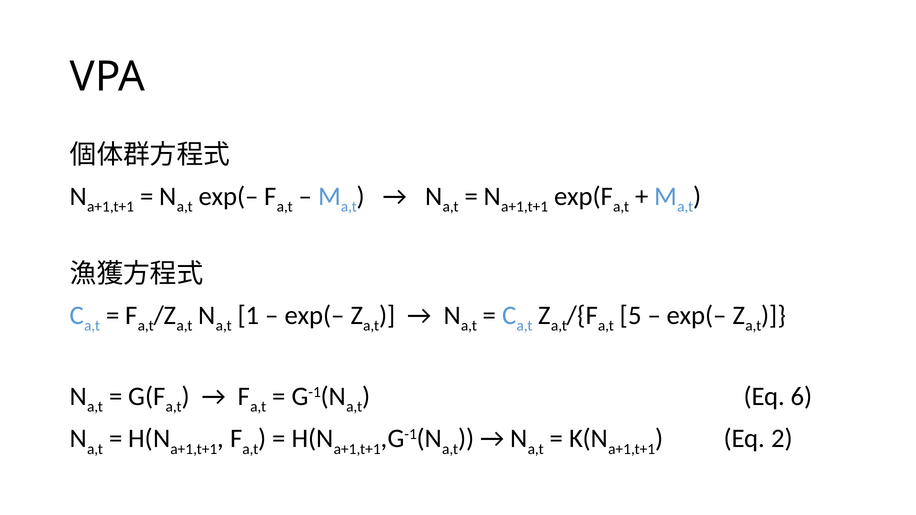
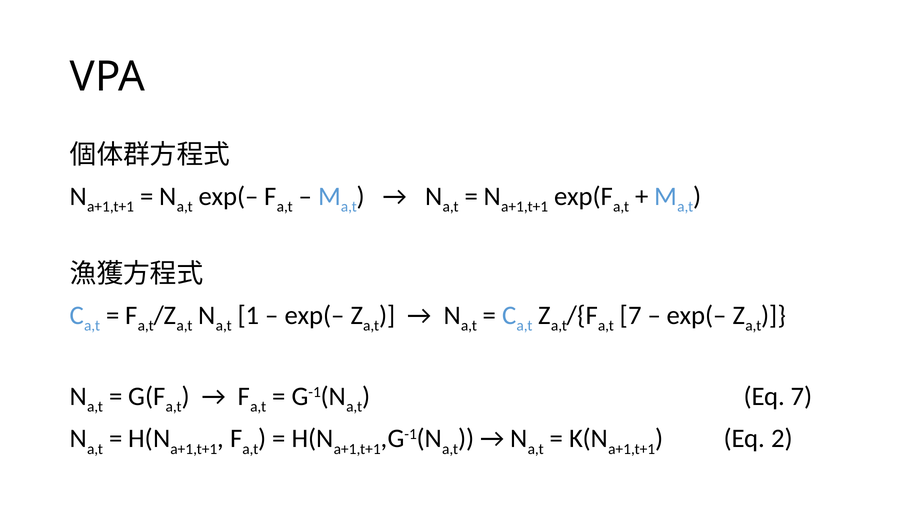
5: 5 -> 7 (631, 316)
Eq 6: 6 -> 7 (802, 396)
